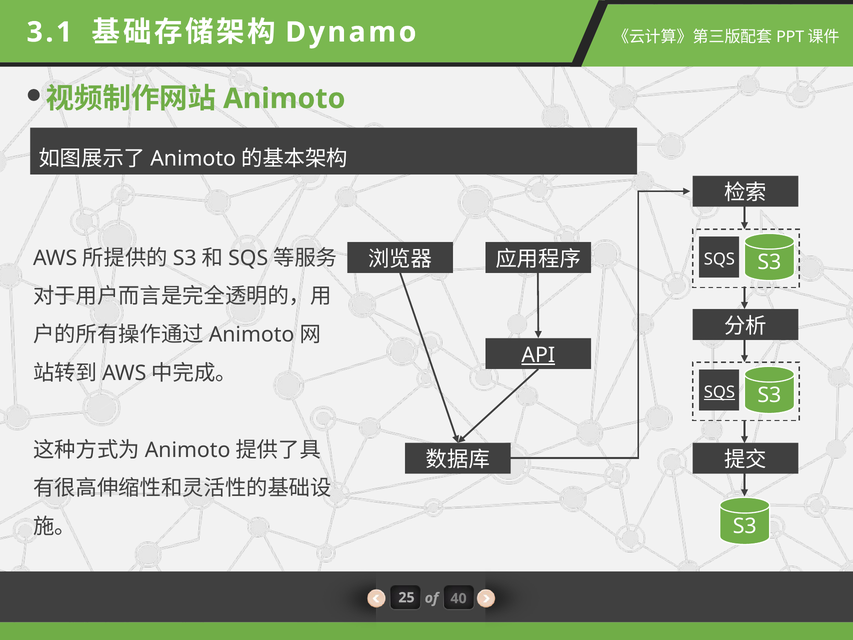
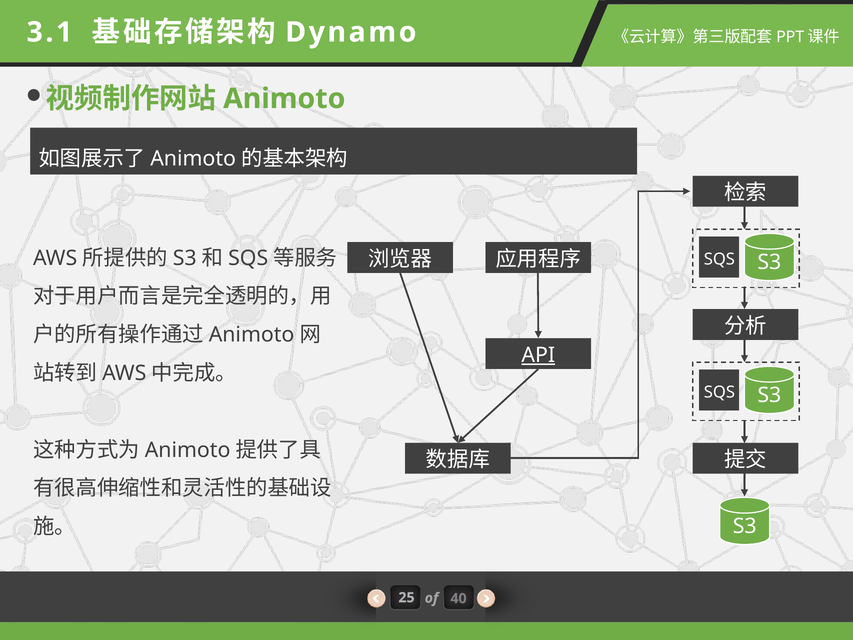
SQS underline: present -> none (719, 392)
